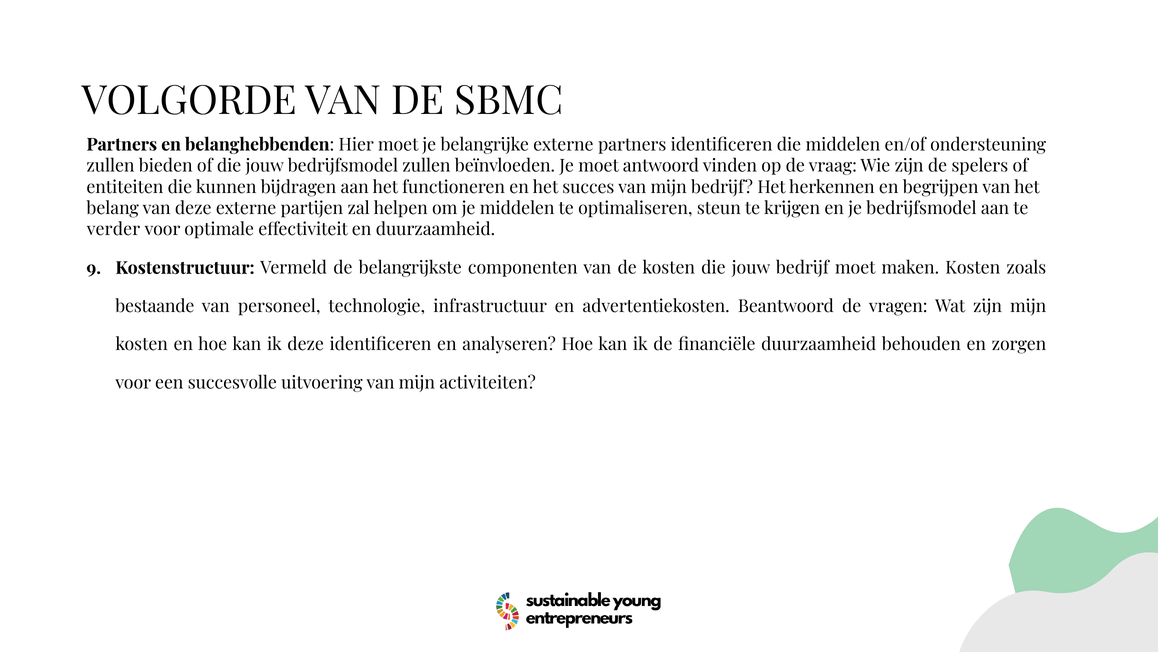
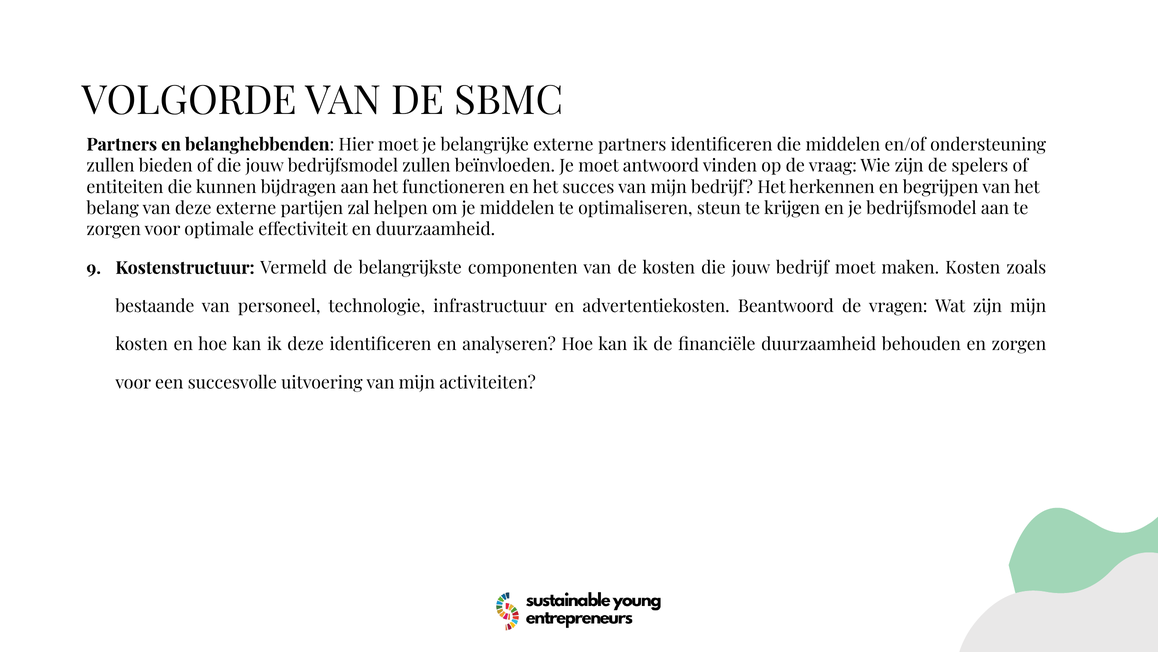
verder: verder -> zorgen (114, 229)
